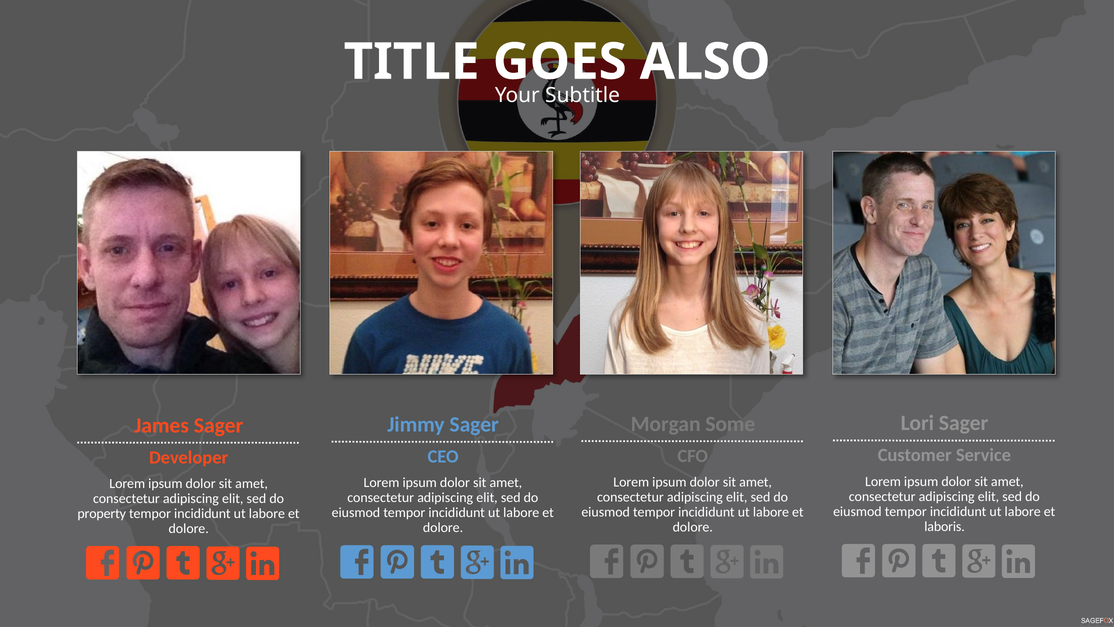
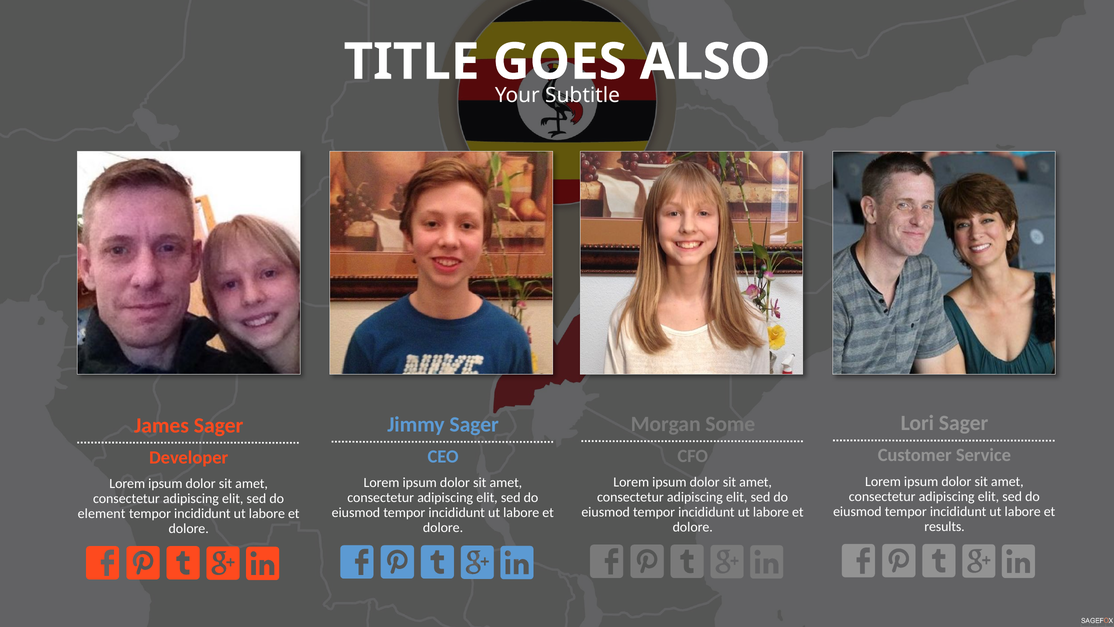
property: property -> element (102, 513)
laboris: laboris -> results (945, 526)
